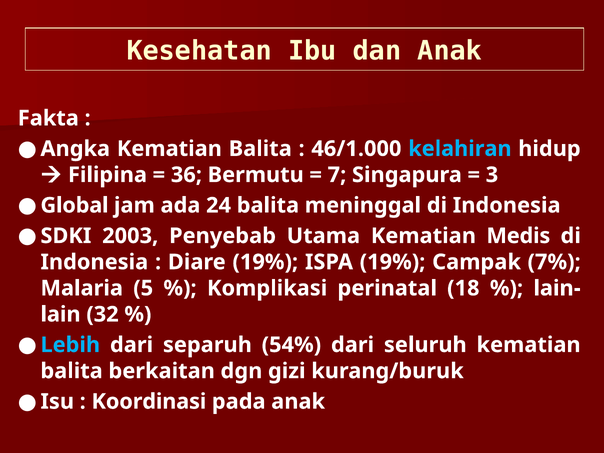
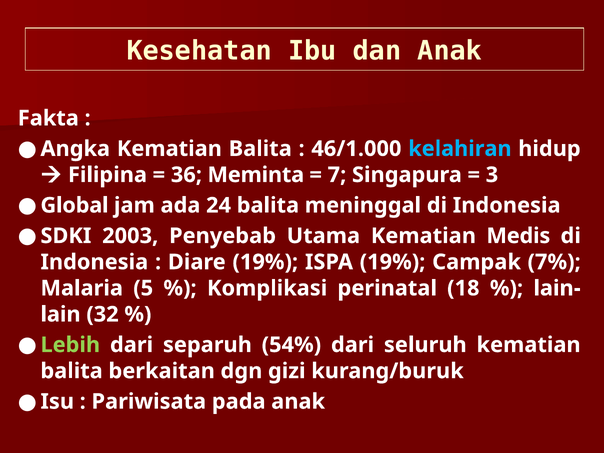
Bermutu: Bermutu -> Meminta (256, 175)
Lebih colour: light blue -> light green (70, 345)
Koordinasi: Koordinasi -> Pariwisata (149, 402)
